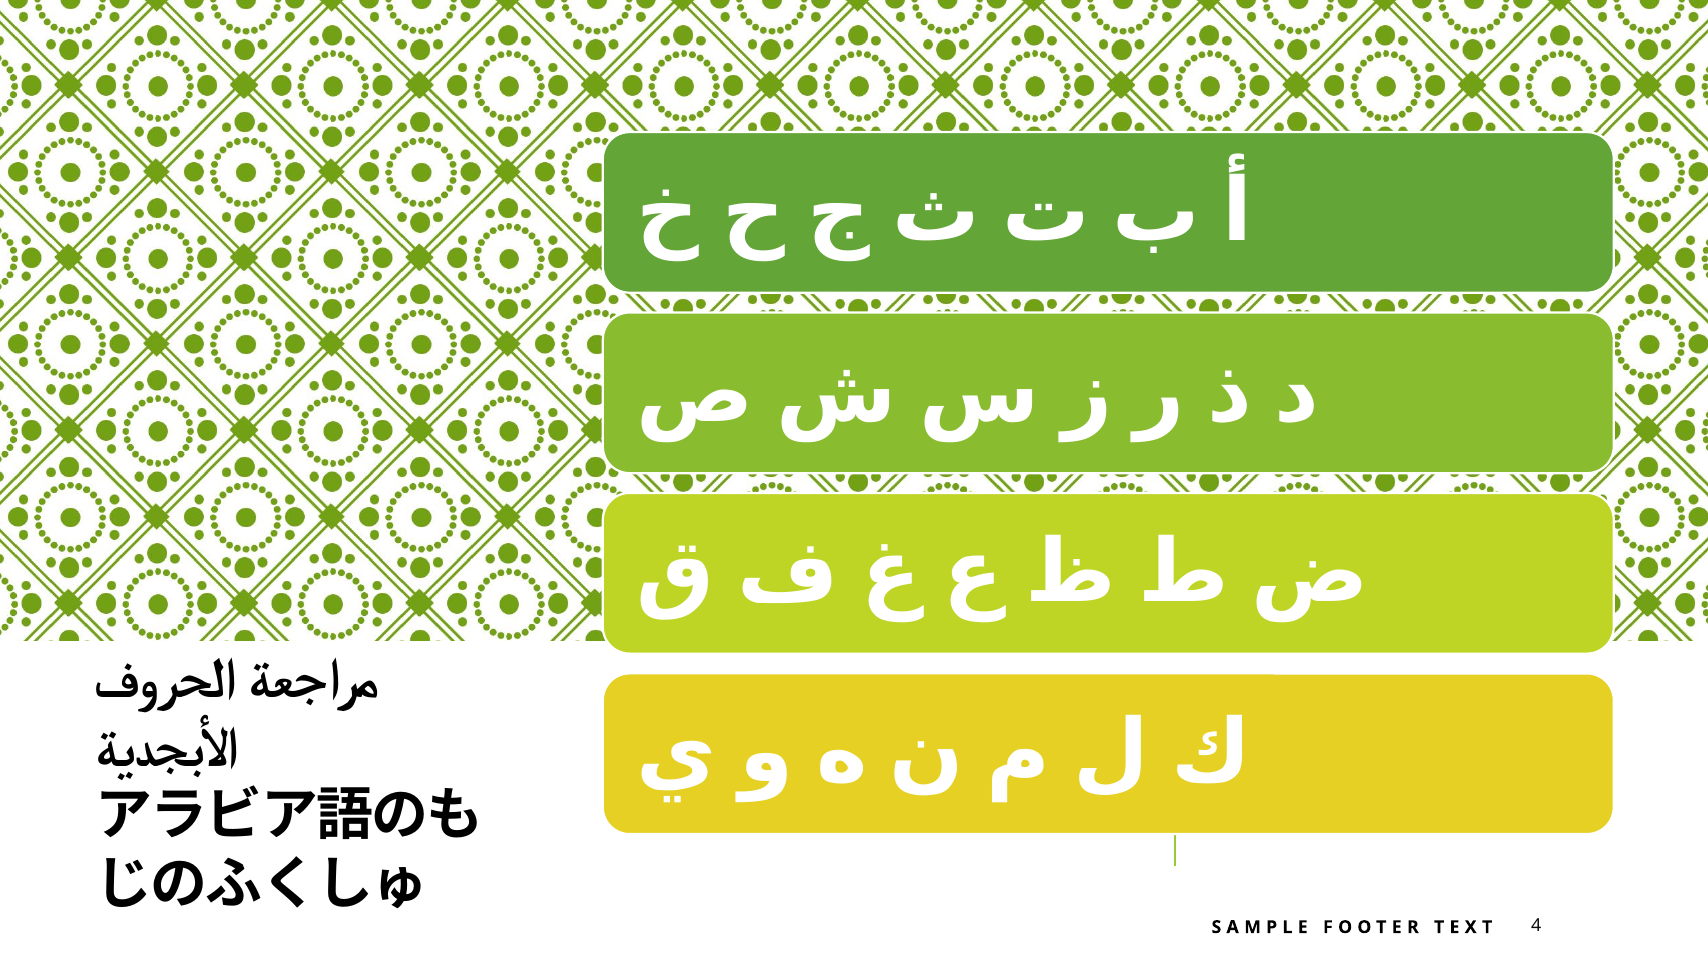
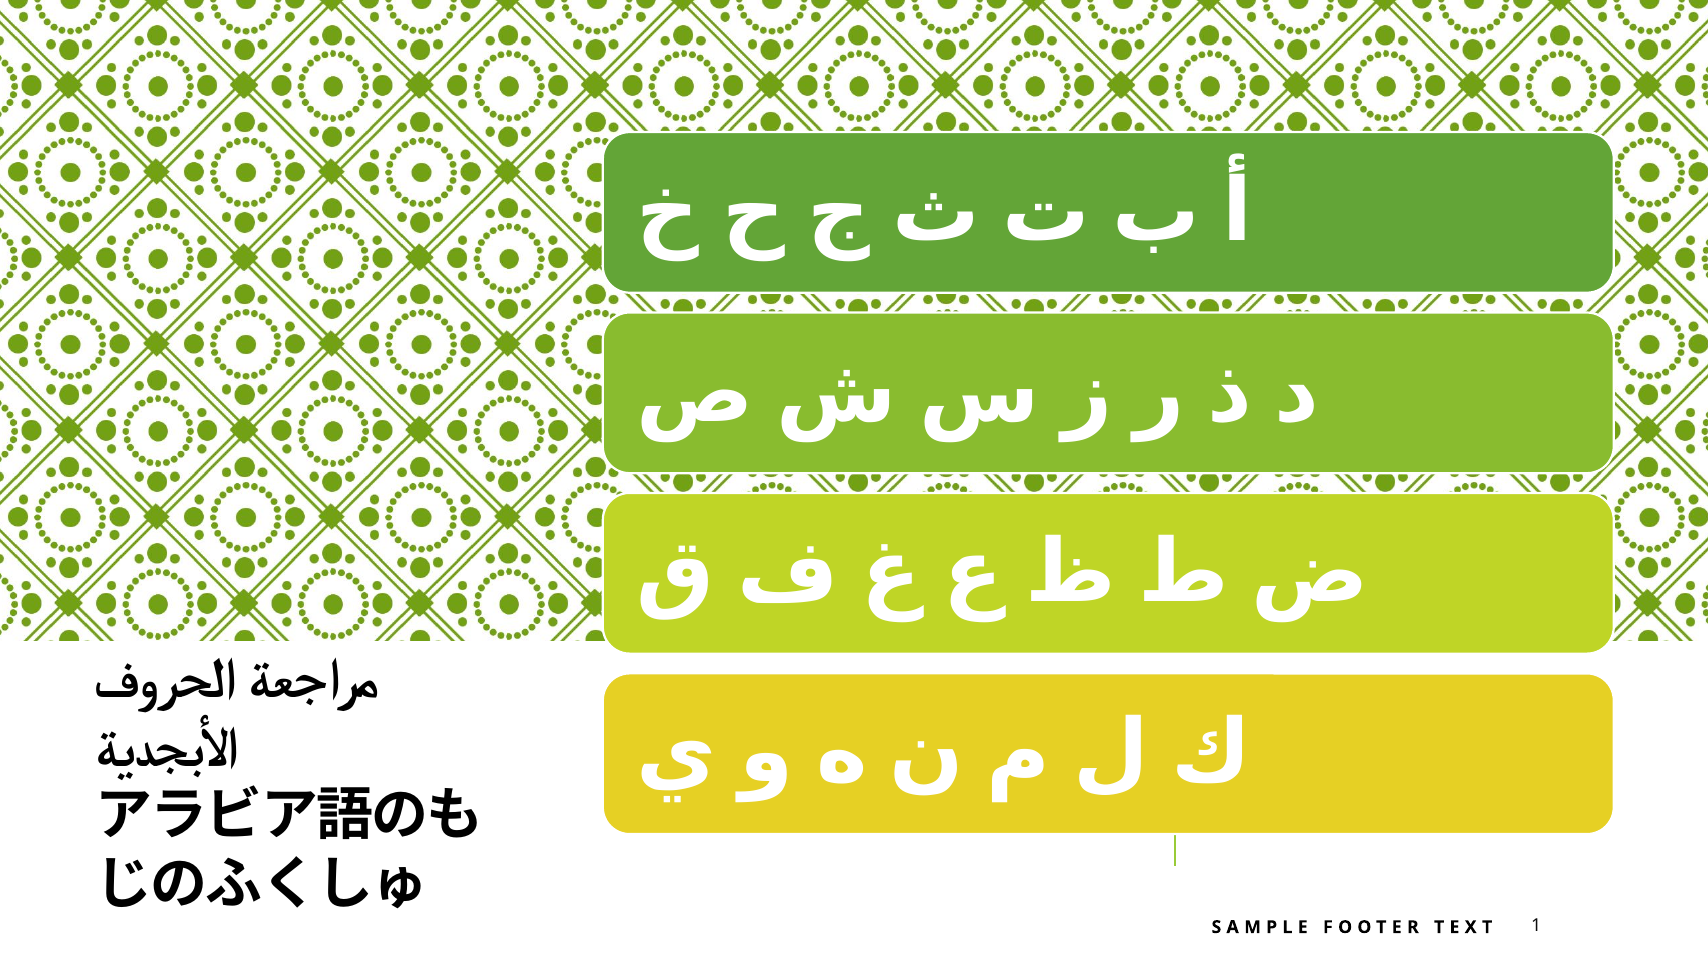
4: 4 -> 1 (1536, 925)
